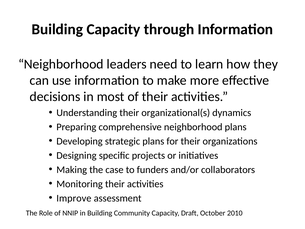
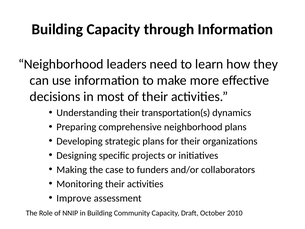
organizational(s: organizational(s -> transportation(s (176, 113)
